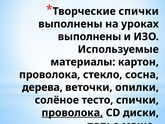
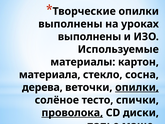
Творческие спички: спички -> опилки (139, 11)
проволока: проволока -> материала (50, 75)
опилки underline: none -> present (137, 87)
